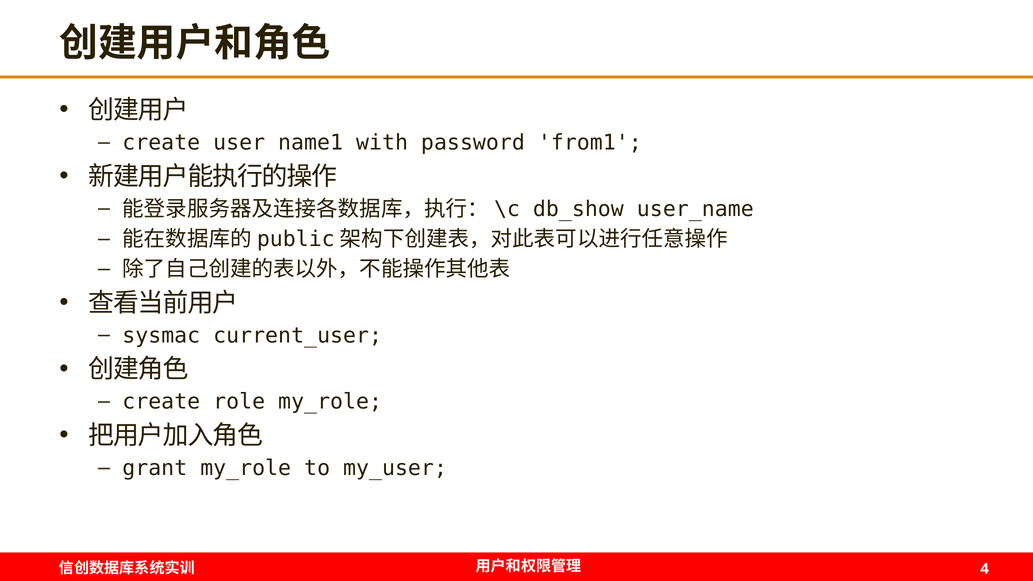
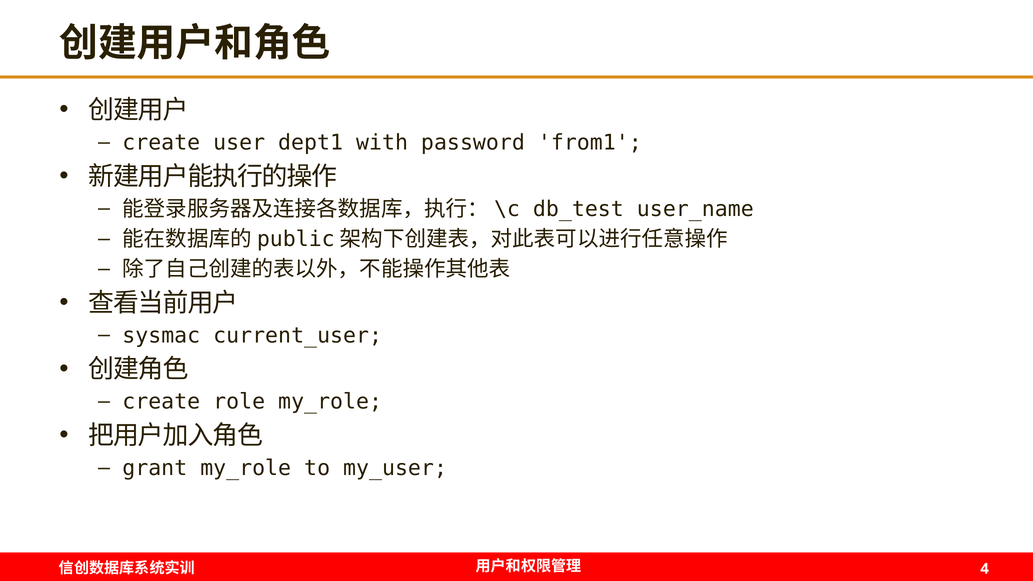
name1: name1 -> dept1 (311, 143)
db_show: db_show -> db_test (578, 209)
